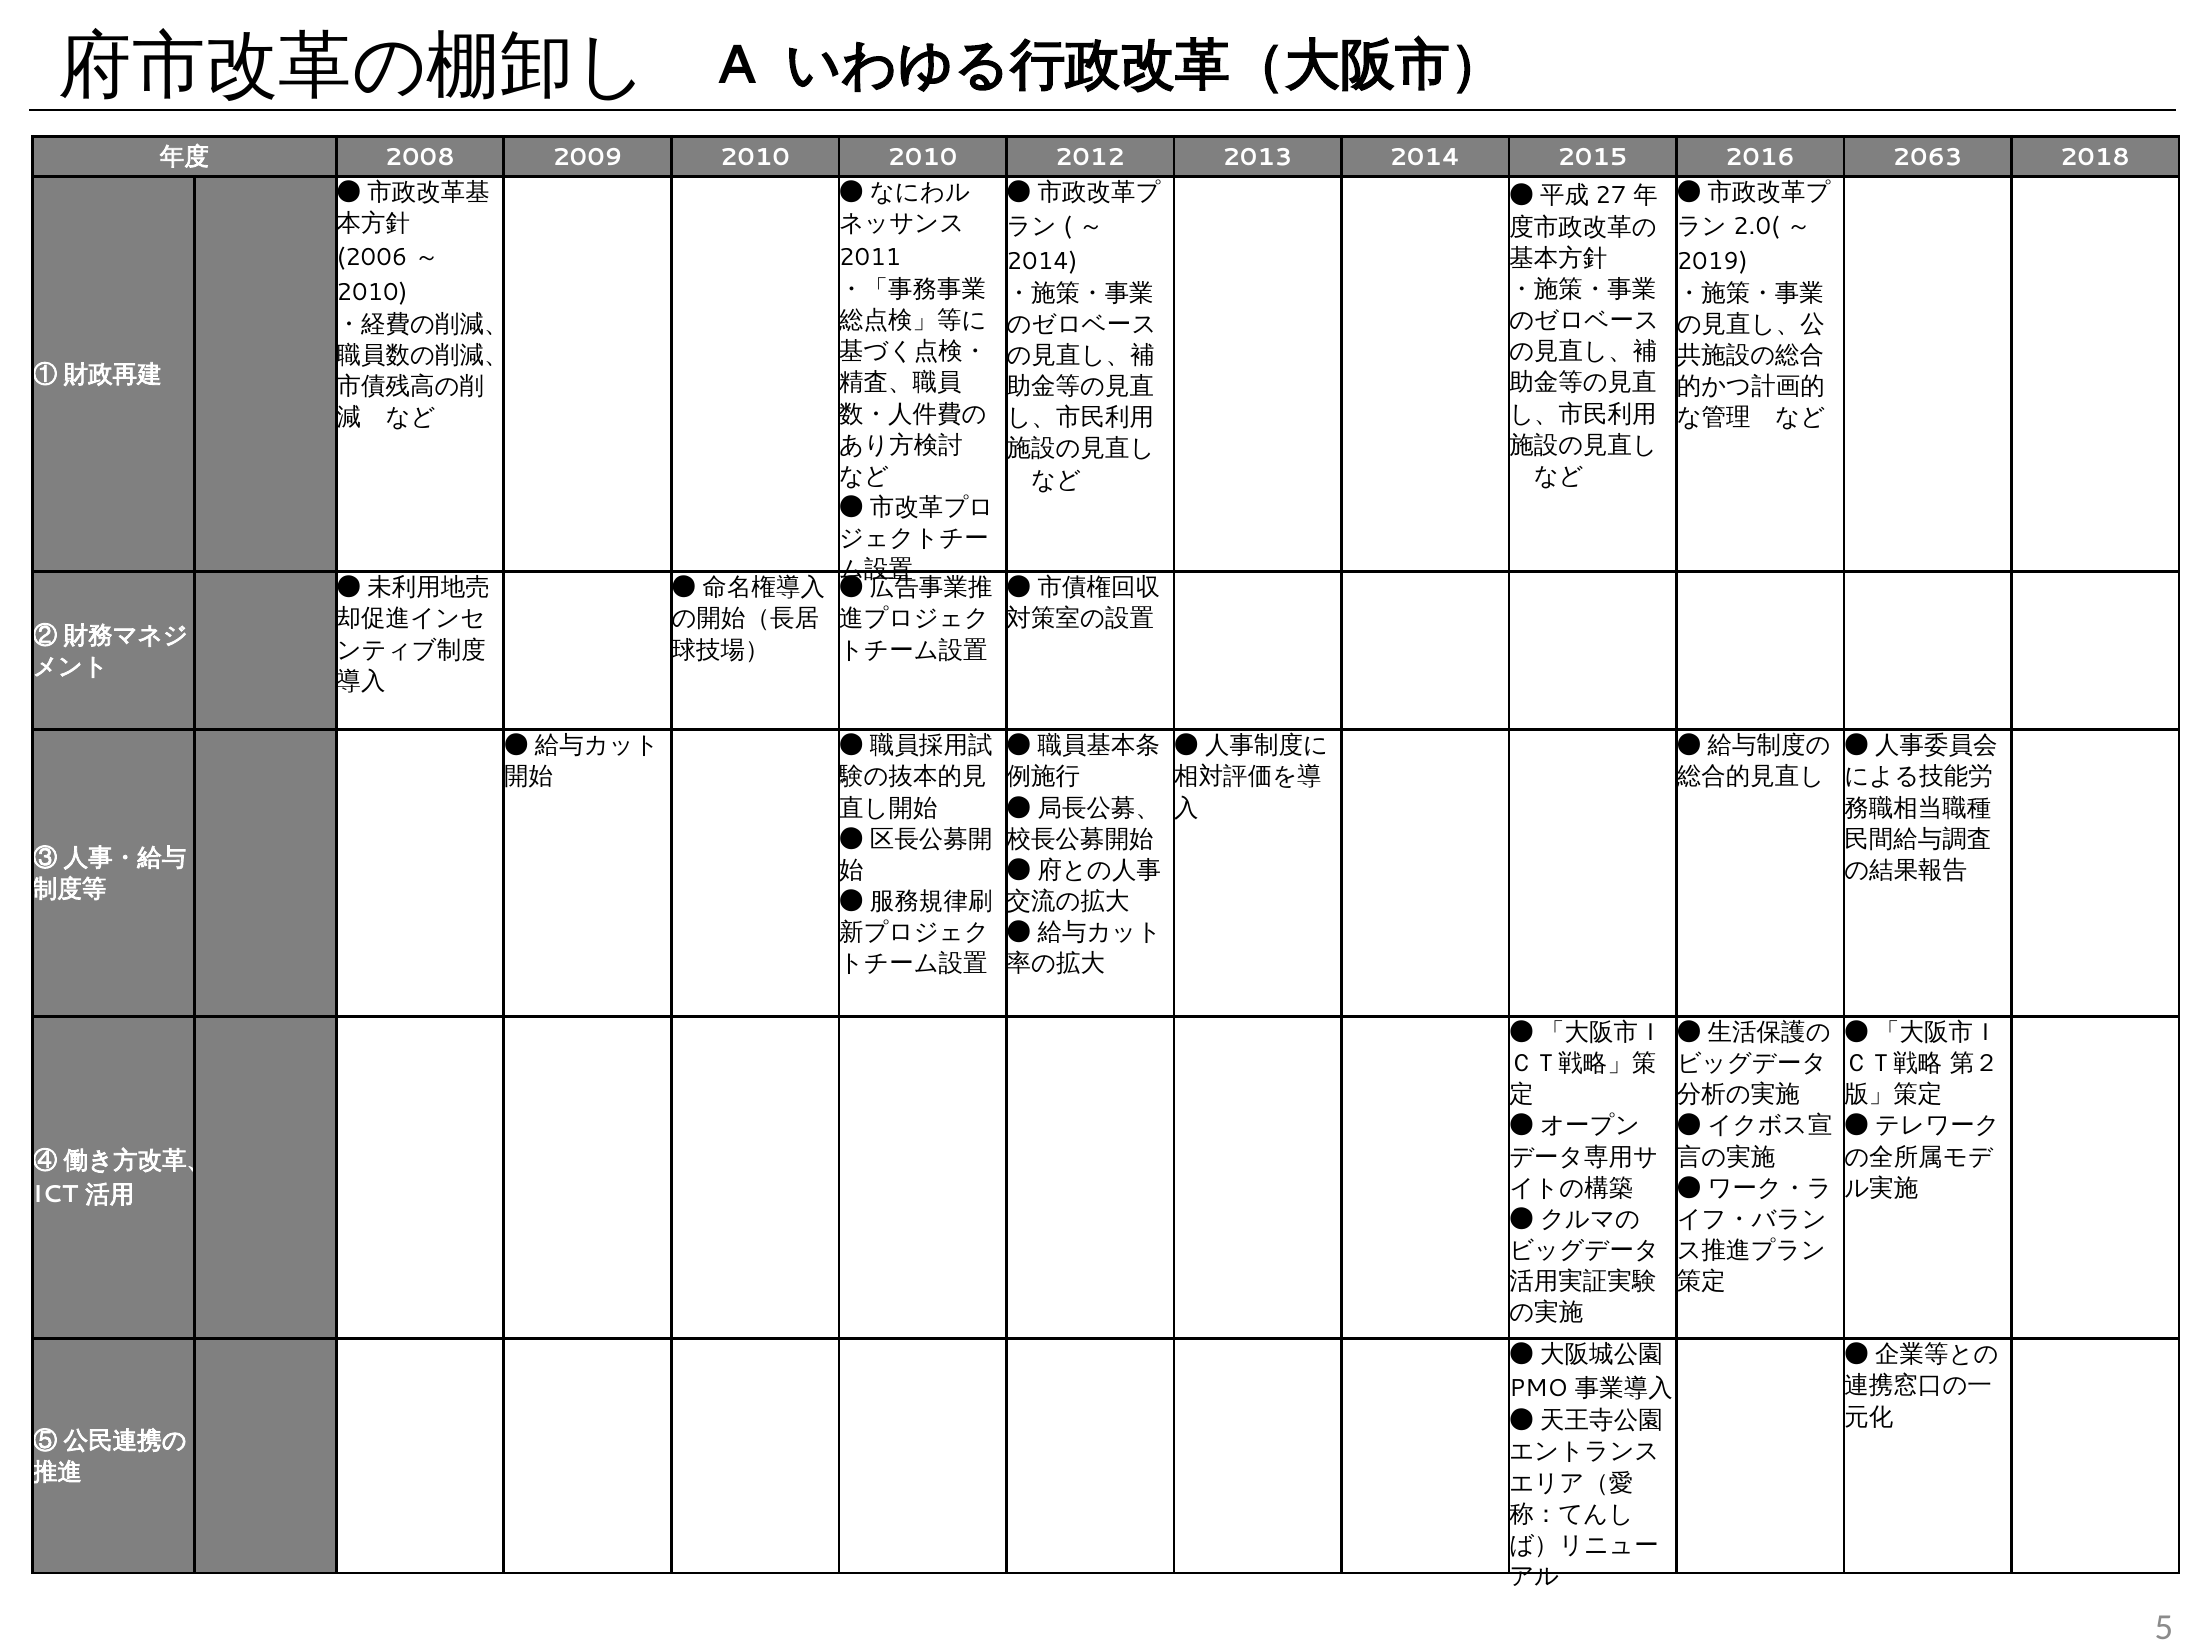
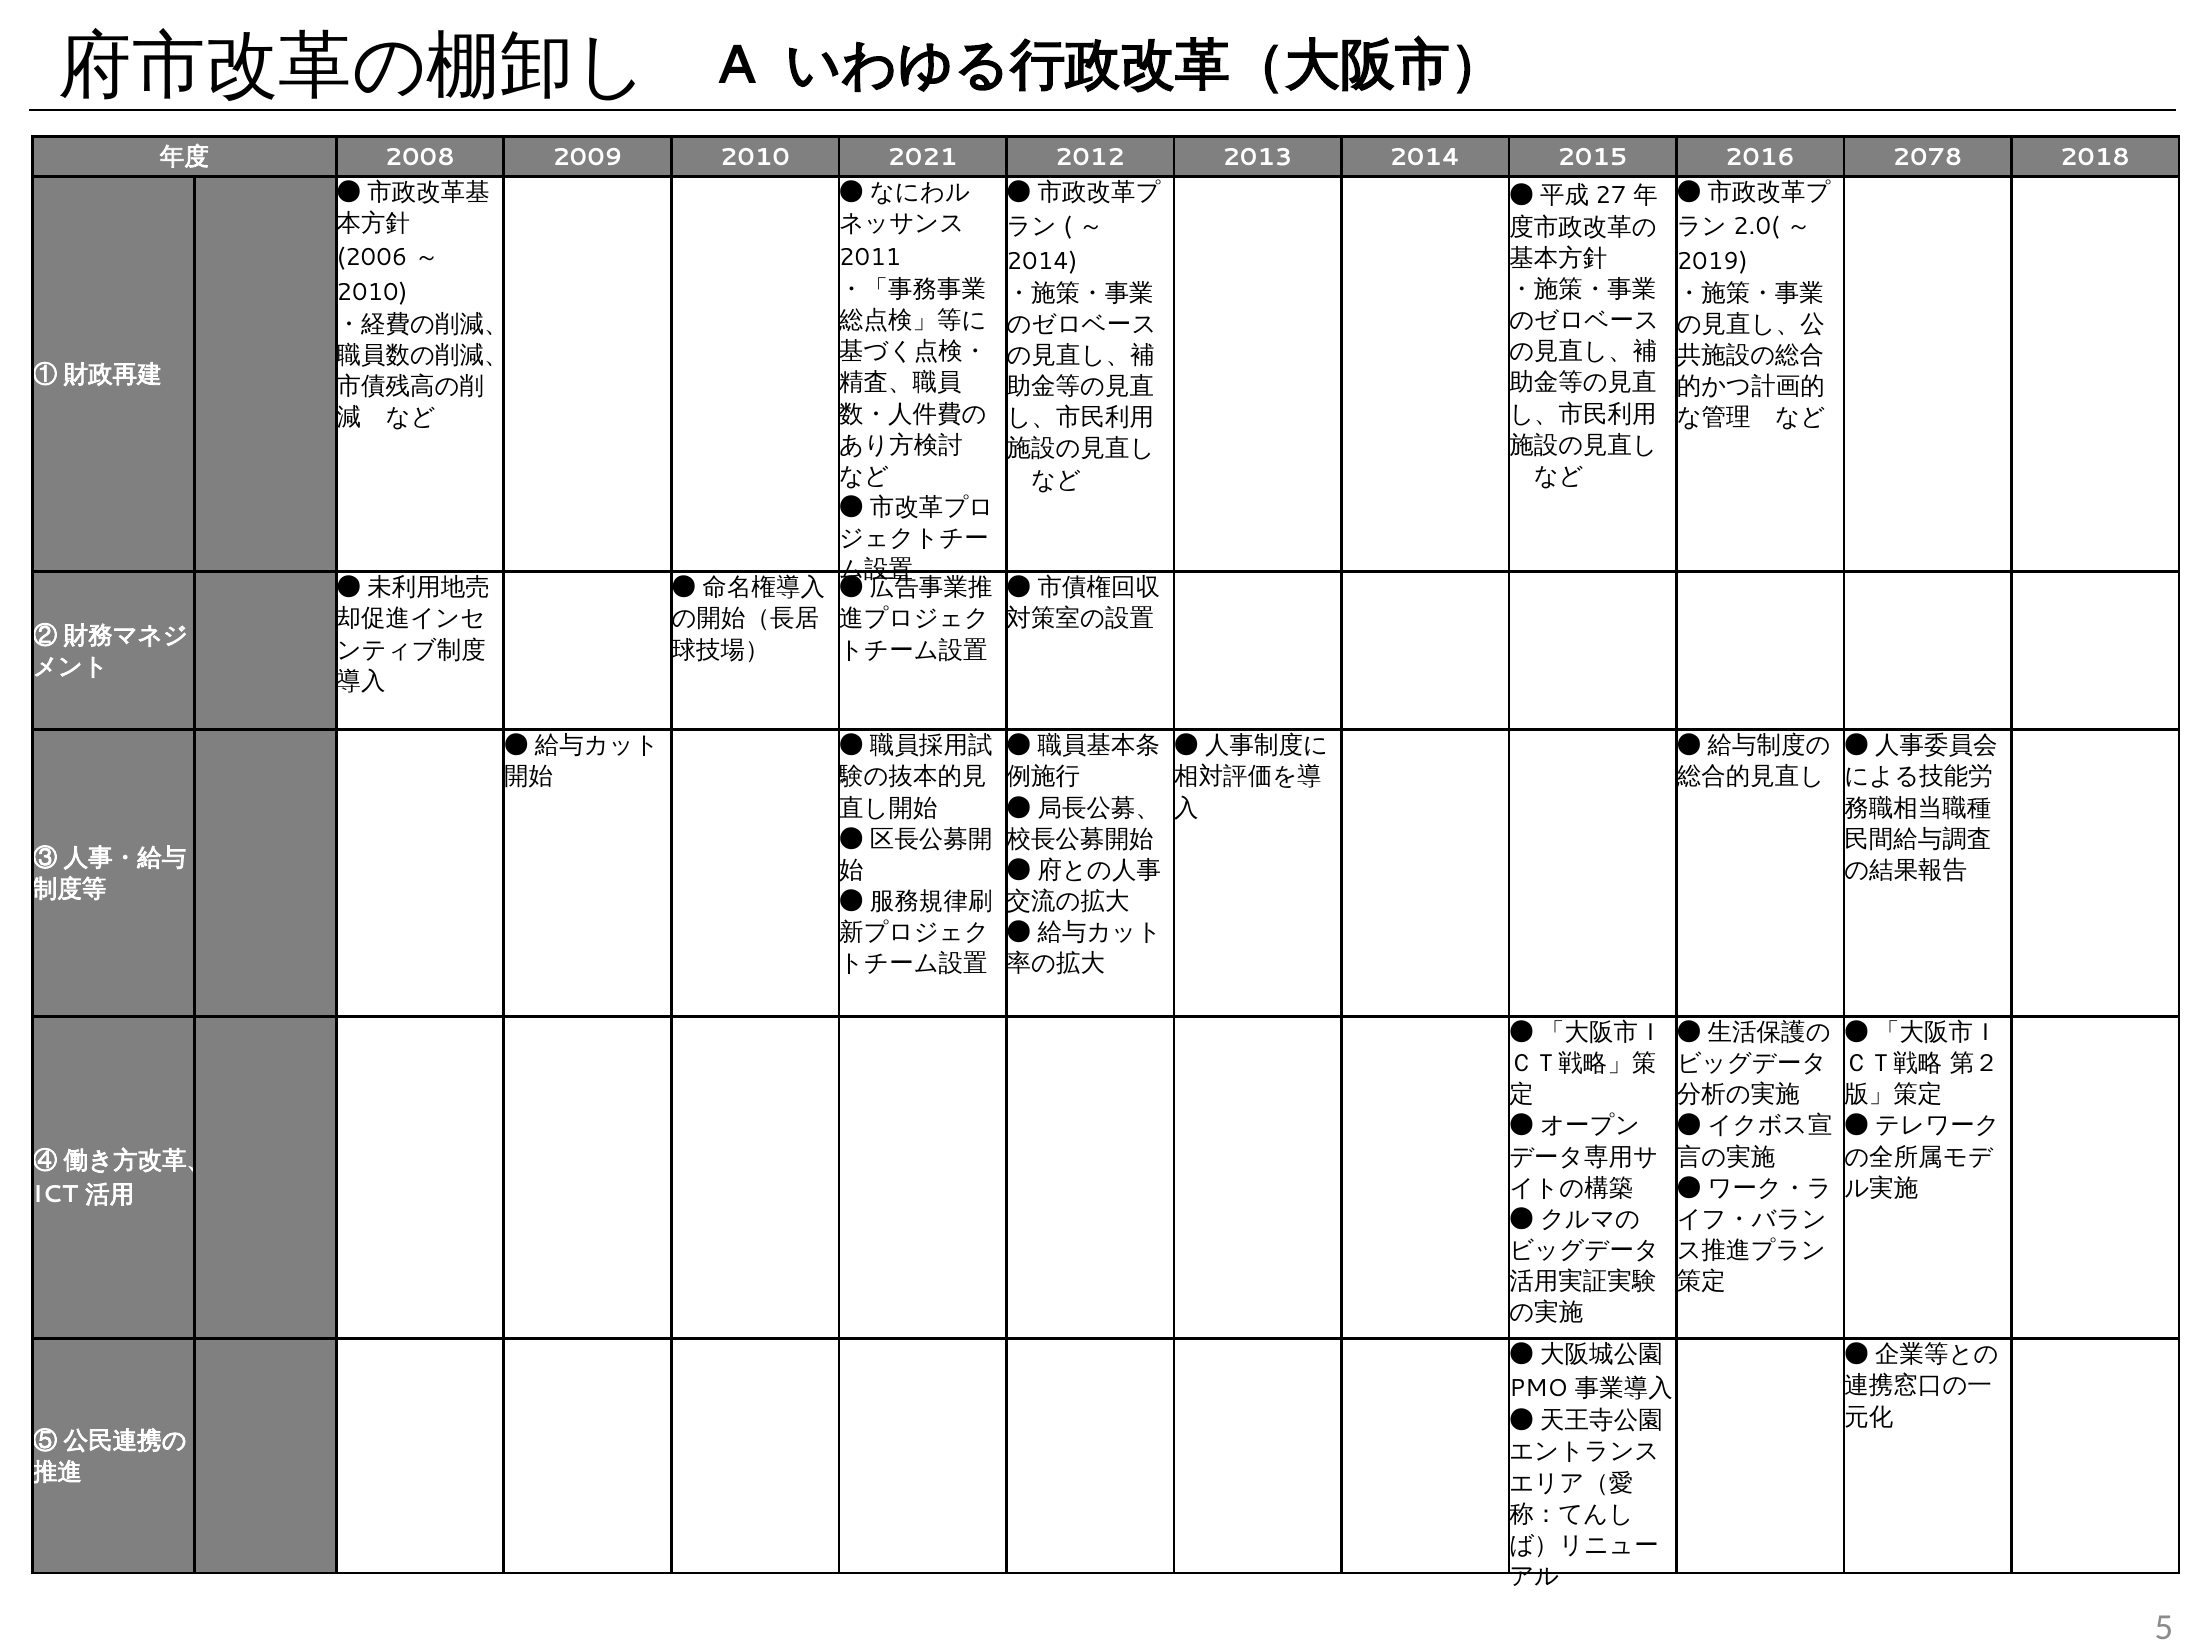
2010 2010: 2010 -> 2021 (922, 158)
2063: 2063 -> 2078 (1928, 158)
